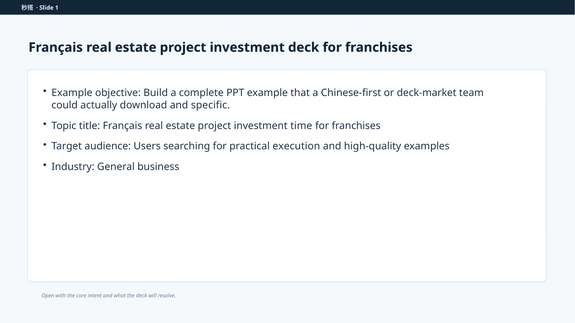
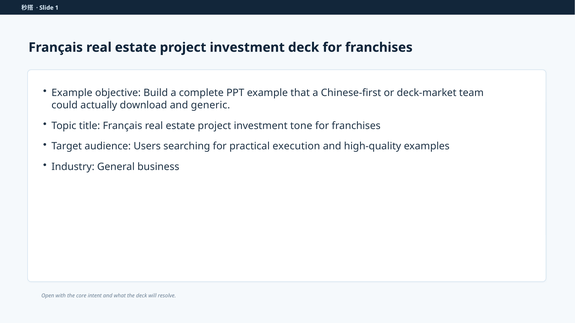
specific: specific -> generic (210, 105)
time: time -> tone (301, 126)
